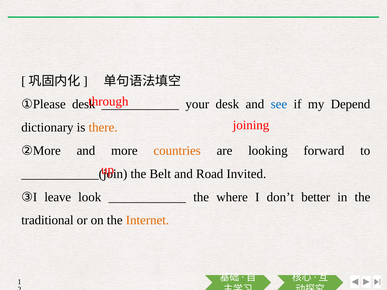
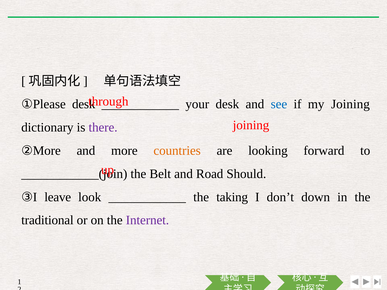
my Depend: Depend -> Joining (350, 104)
there colour: orange -> purple (103, 128)
Invited: Invited -> Should (246, 174)
where: where -> taking (232, 197)
better: better -> down (316, 197)
Internet colour: orange -> purple (147, 220)
